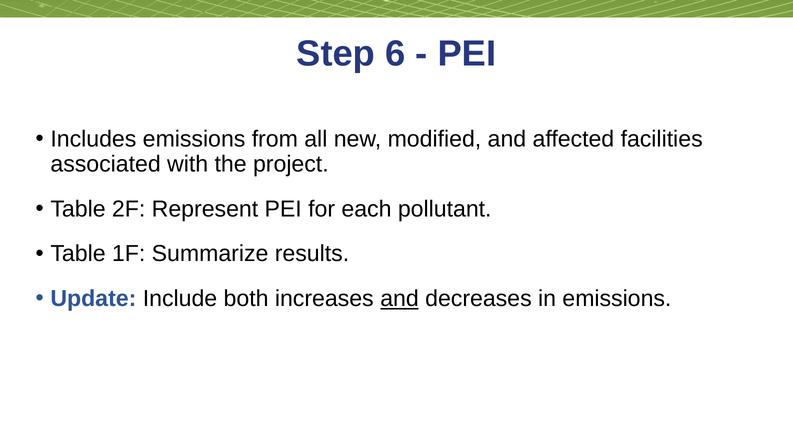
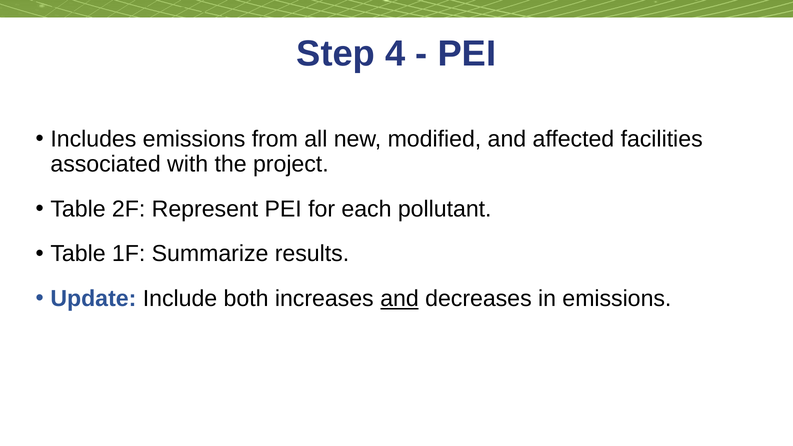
6: 6 -> 4 (395, 54)
